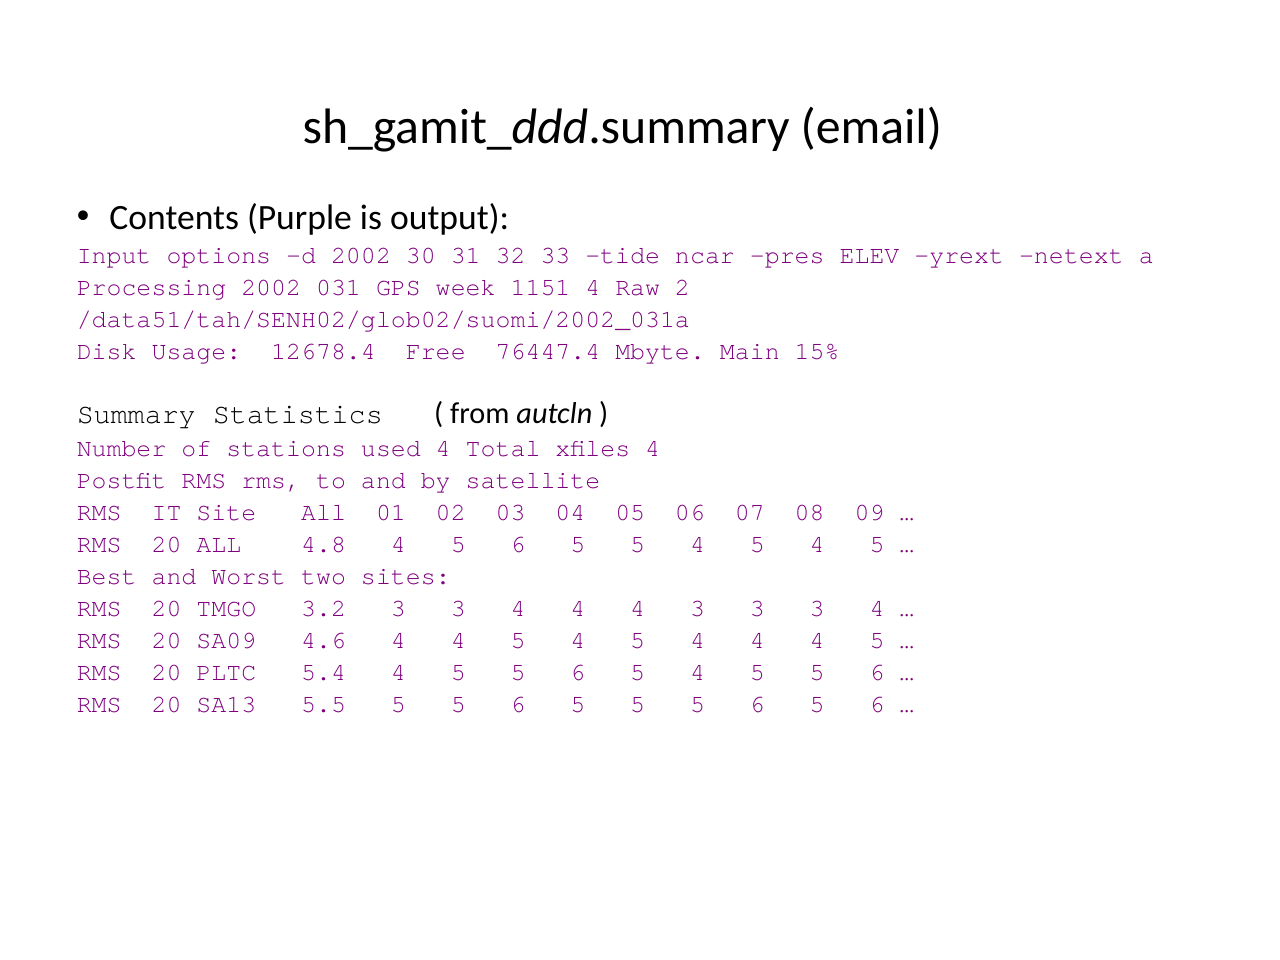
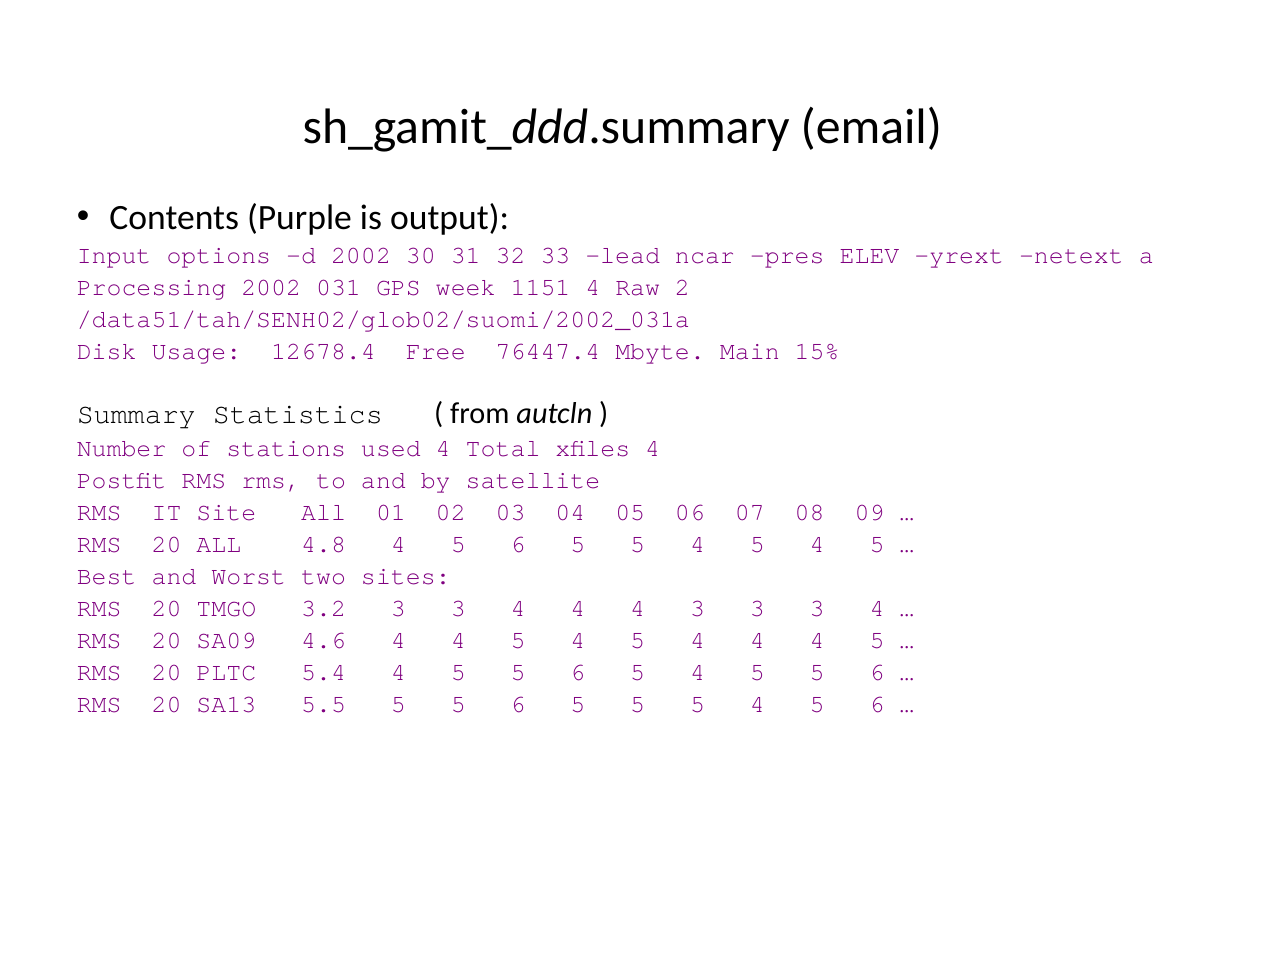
tide: tide -> lead (623, 255)
5 5 5 6: 6 -> 4 (757, 704)
